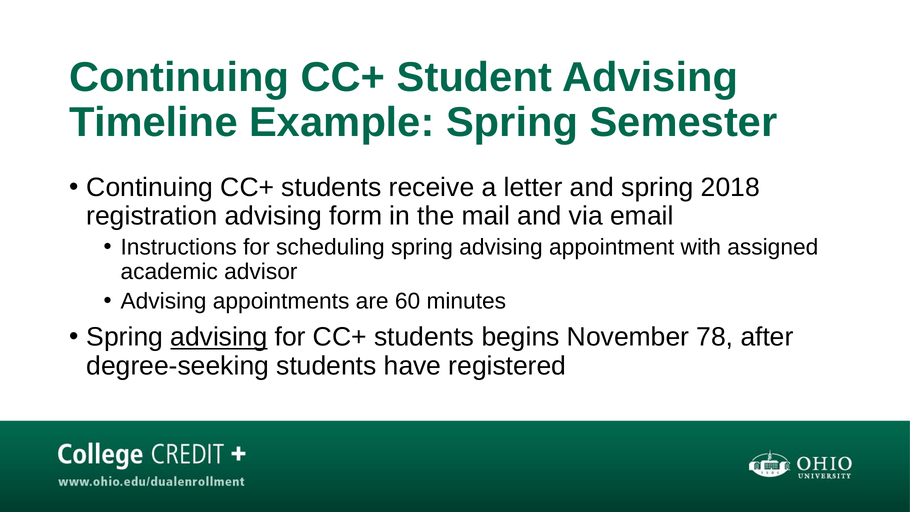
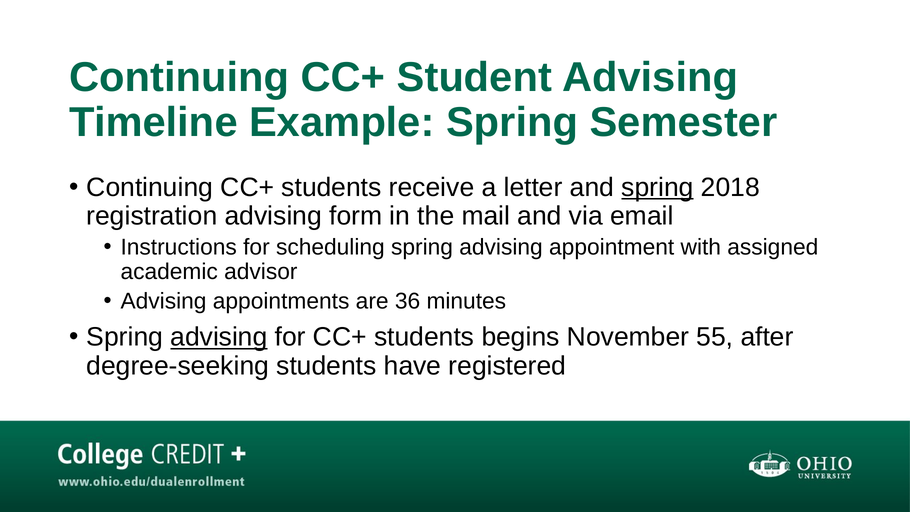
spring underline: none -> present (657, 187)
60: 60 -> 36 (408, 301)
78: 78 -> 55 (715, 337)
